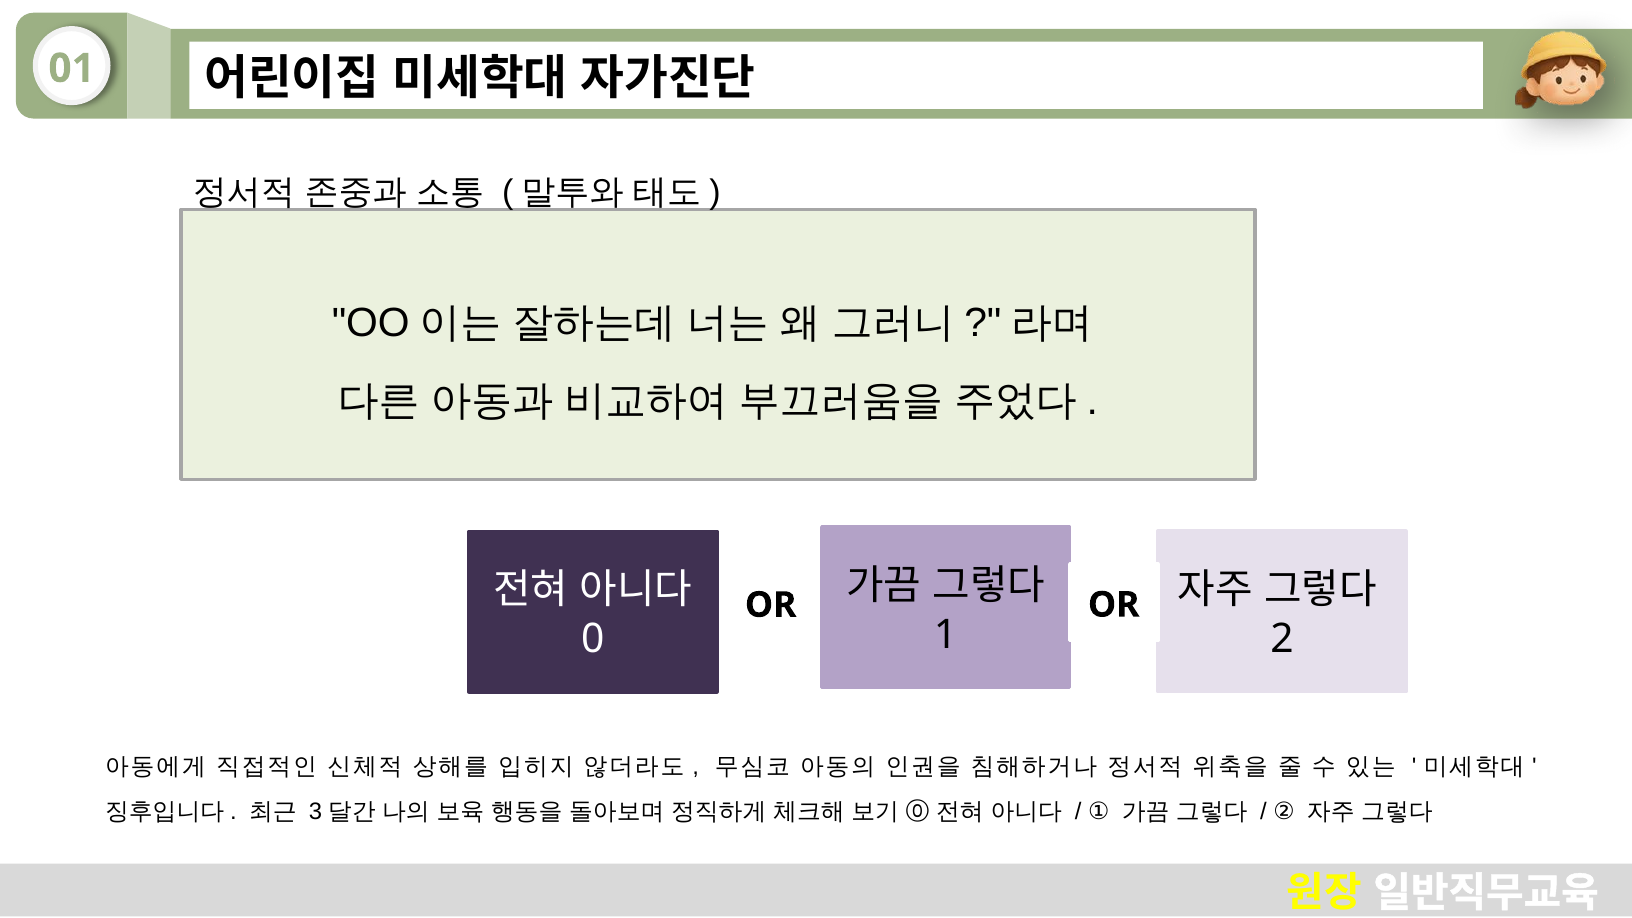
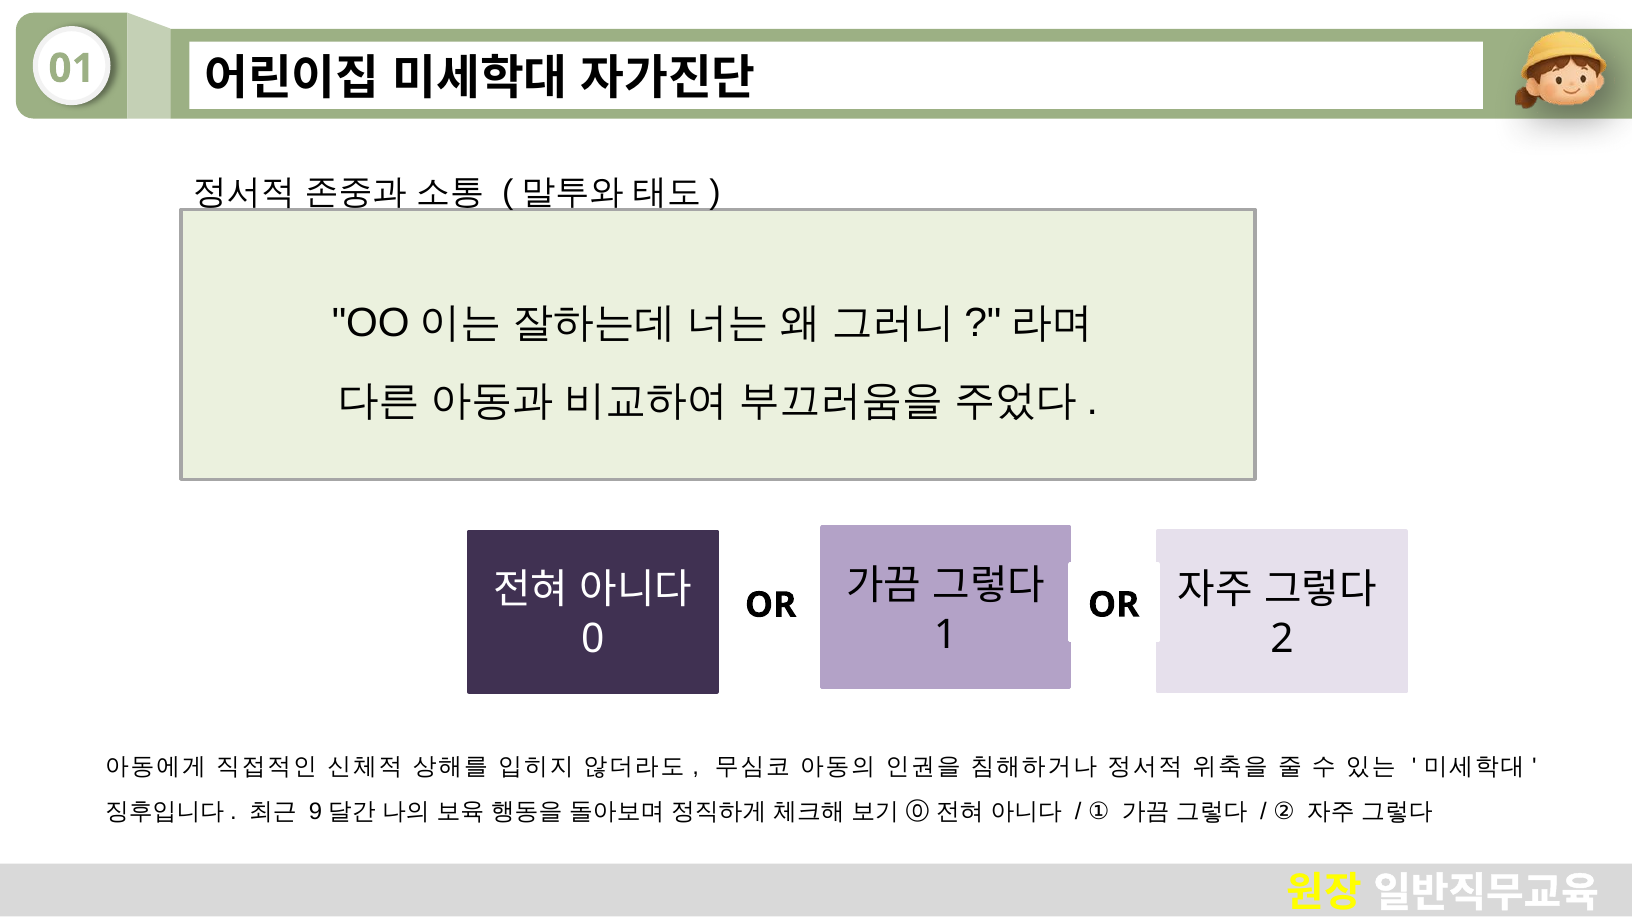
3: 3 -> 9 (316, 812)
